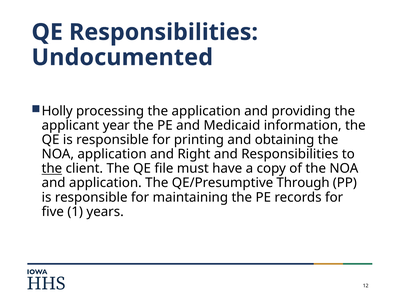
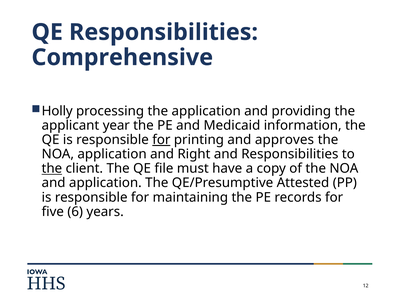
Undocumented: Undocumented -> Comprehensive (122, 57)
for underline: none -> present (161, 140)
obtaining: obtaining -> approves (284, 140)
Through: Through -> Attested (303, 183)
1: 1 -> 6 (75, 212)
